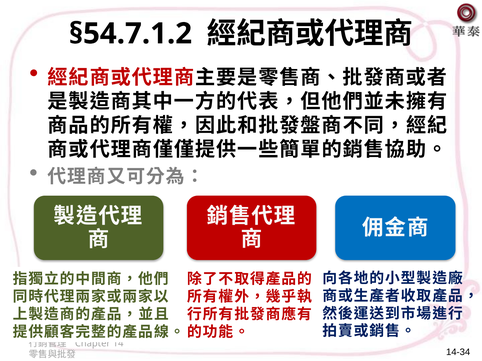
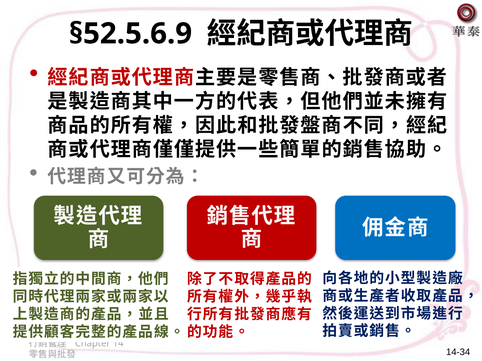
§54.7.1.2: §54.7.1.2 -> §52.5.6.9 (130, 34)
